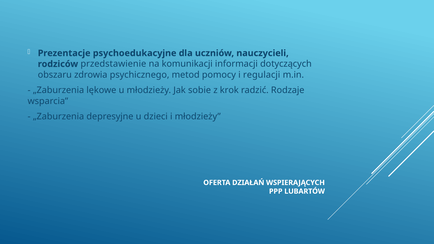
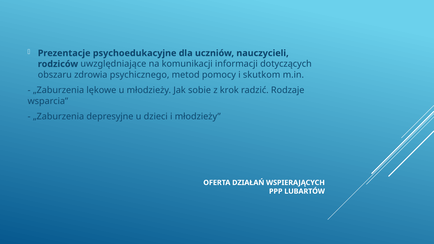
przedstawienie: przedstawienie -> uwzględniające (113, 64)
regulacji: regulacji -> skutkom (262, 75)
